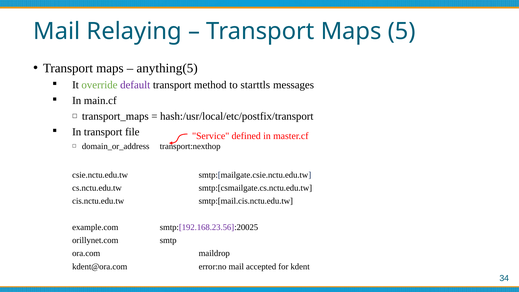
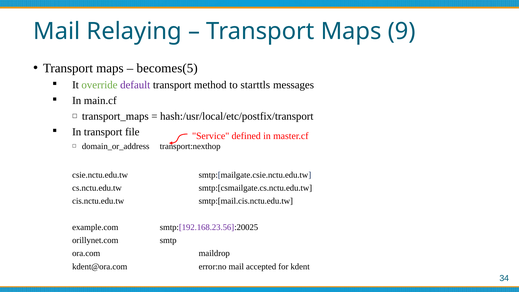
5: 5 -> 9 (402, 31)
anything(5: anything(5 -> becomes(5 (167, 68)
